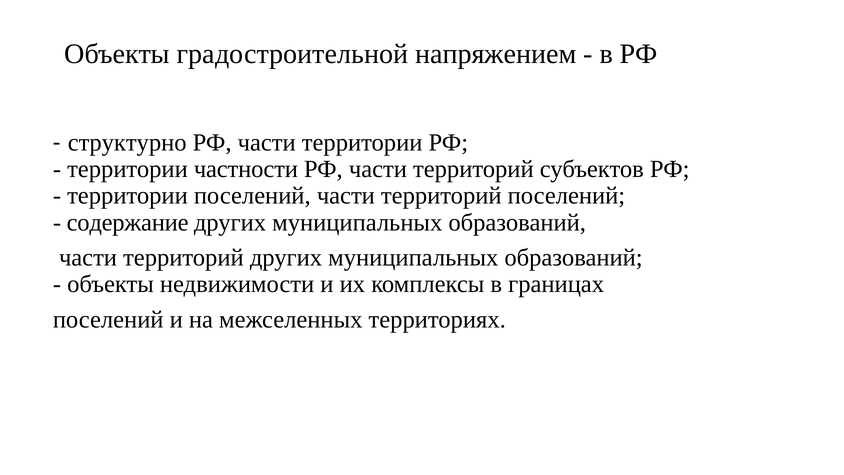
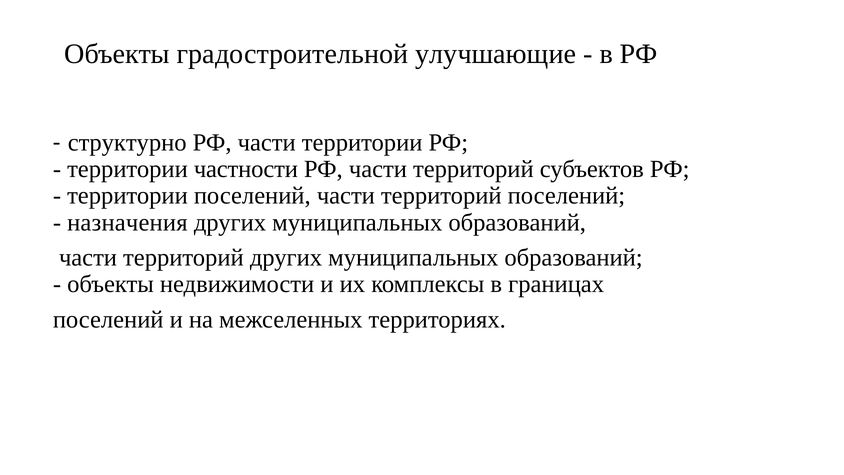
напряжением: напряжением -> улучшающие (496, 54)
содержание: содержание -> назначения (127, 222)
